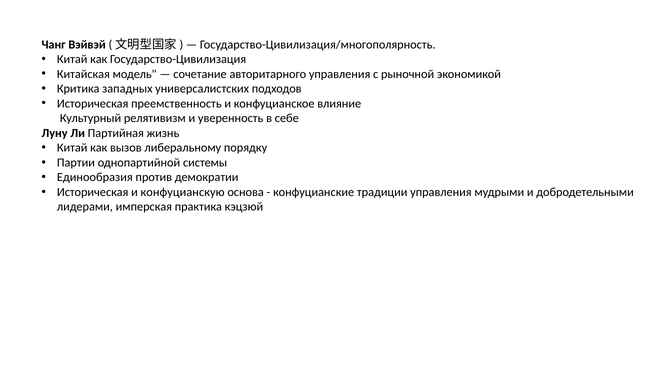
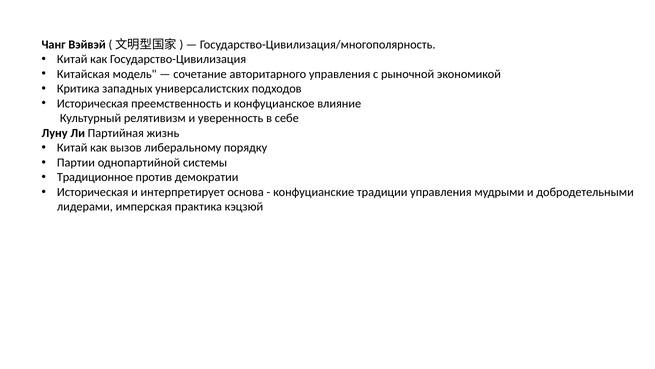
Единообразия: Единообразия -> Традиционное (95, 177)
конфуцианскую: конфуцианскую -> интерпретирует (183, 192)
